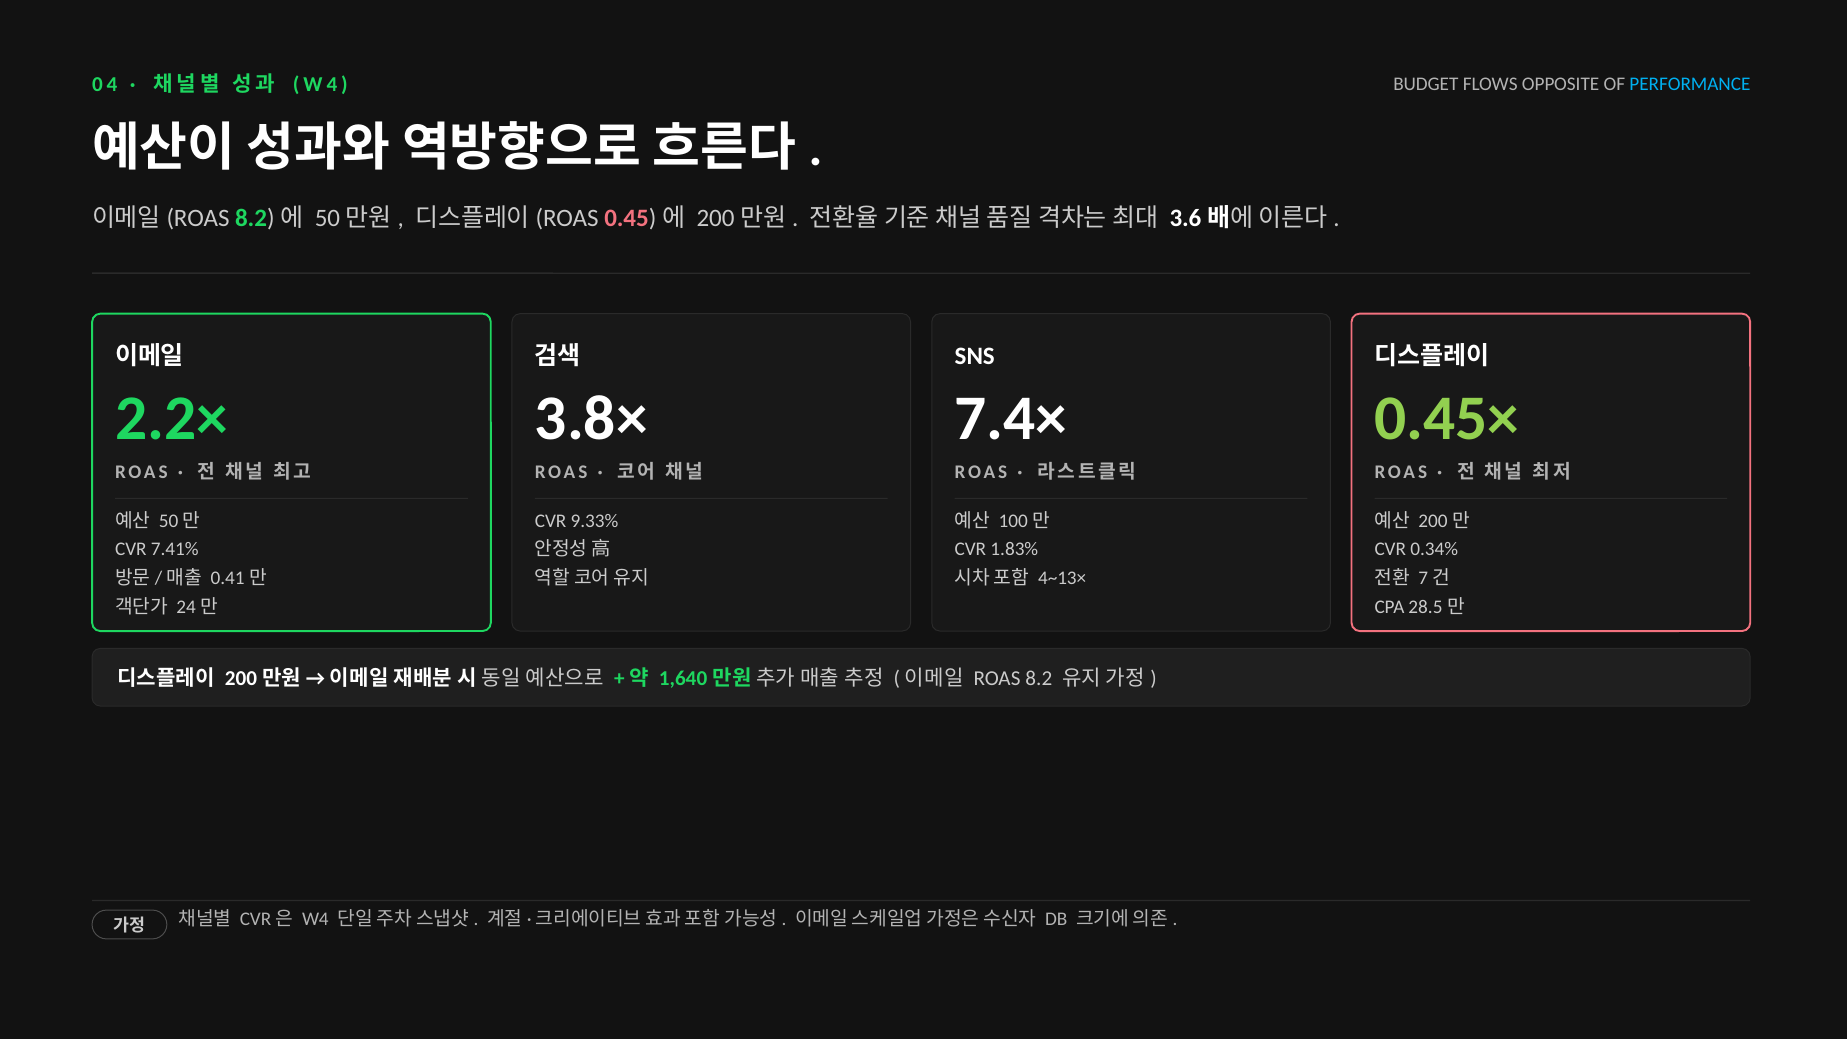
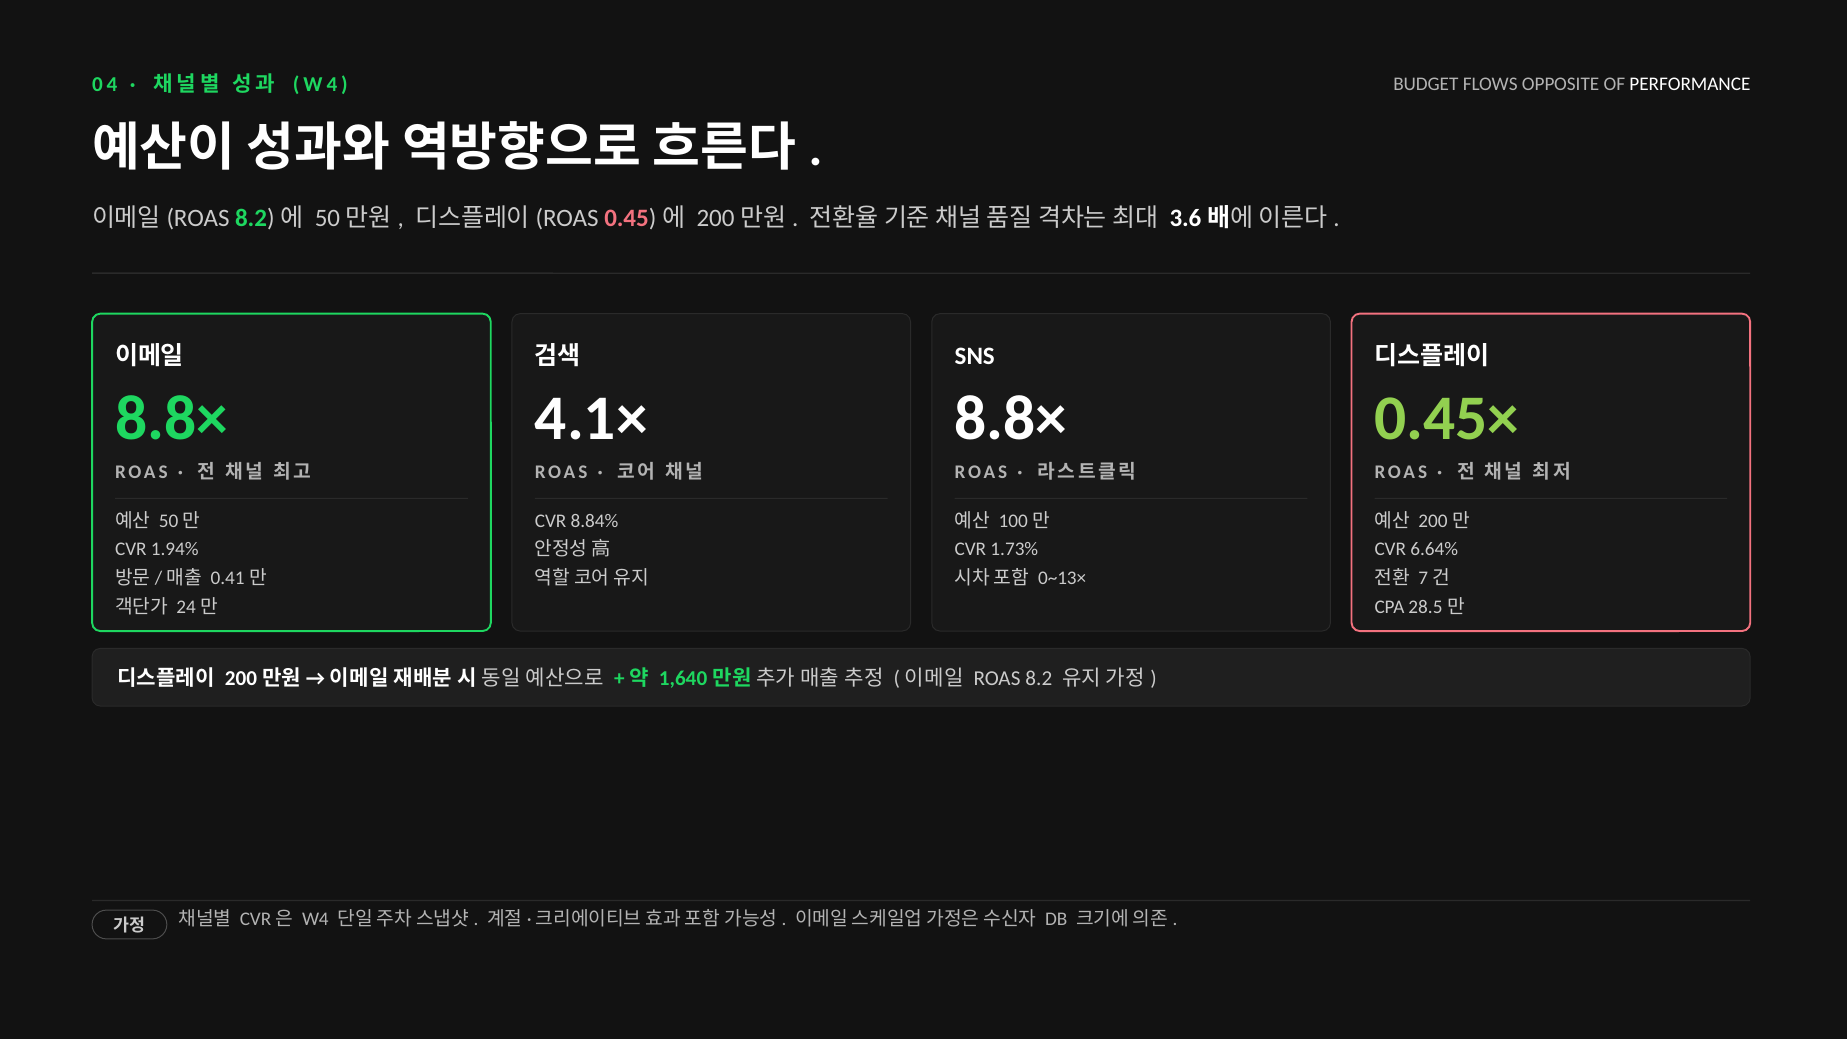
PERFORMANCE colour: light blue -> white (1690, 84)
2.2×: 2.2× -> 8.8× (172, 418)
3.8×: 3.8× -> 4.1× (591, 418)
7.4×: 7.4× -> 8.8× (1011, 418)
9.33%: 9.33% -> 8.84% (595, 521)
7.41%: 7.41% -> 1.94% (175, 550)
1.83%: 1.83% -> 1.73% (1014, 550)
0.34%: 0.34% -> 6.64% (1434, 550)
4~13×: 4~13× -> 0~13× (1062, 578)
